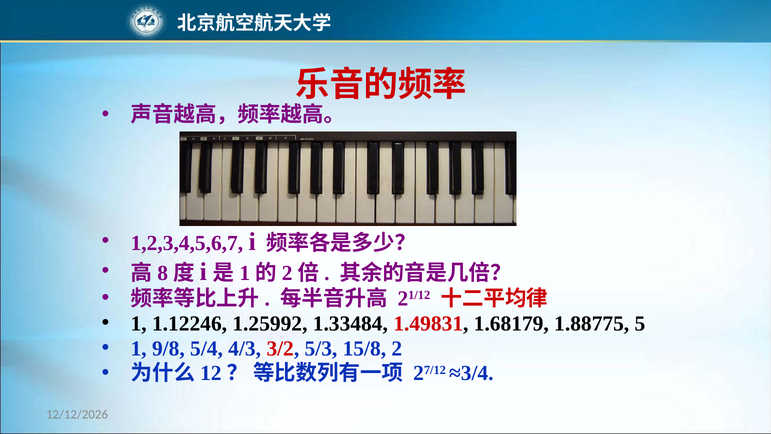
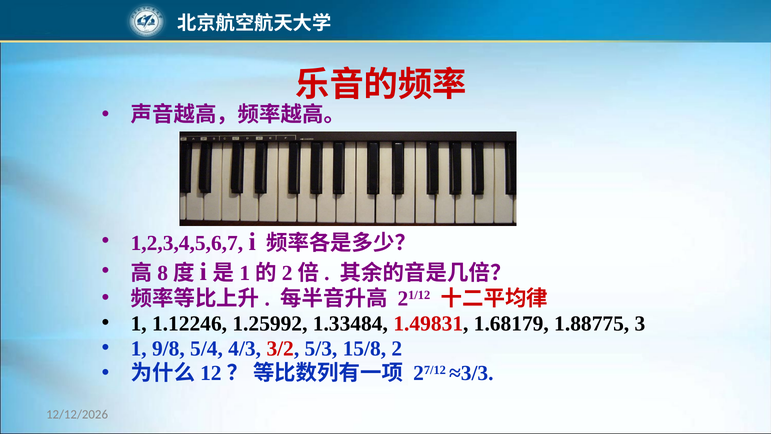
5: 5 -> 3 (640, 323)
≈3/4: ≈3/4 -> ≈3/3 (471, 373)
